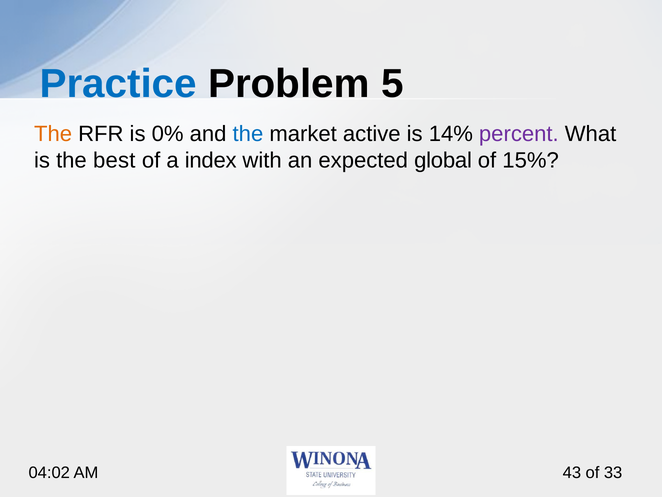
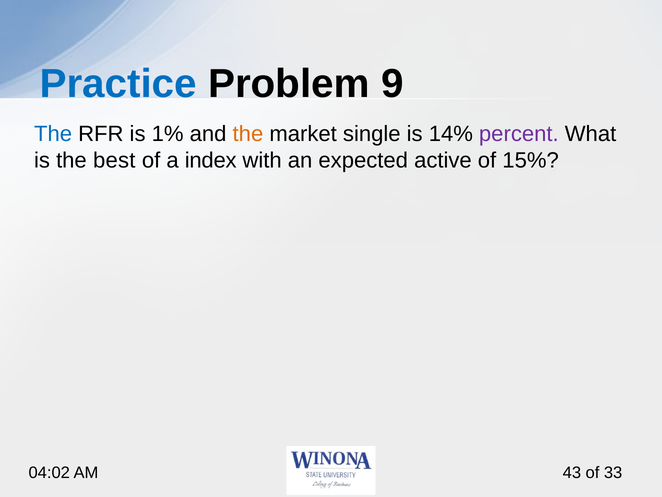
5: 5 -> 9 (392, 84)
The colour: orange -> blue (53, 134)
0%: 0% -> 1% (168, 134)
the colour: blue -> orange (248, 134)
active: active -> single (372, 134)
global: global -> active (443, 160)
